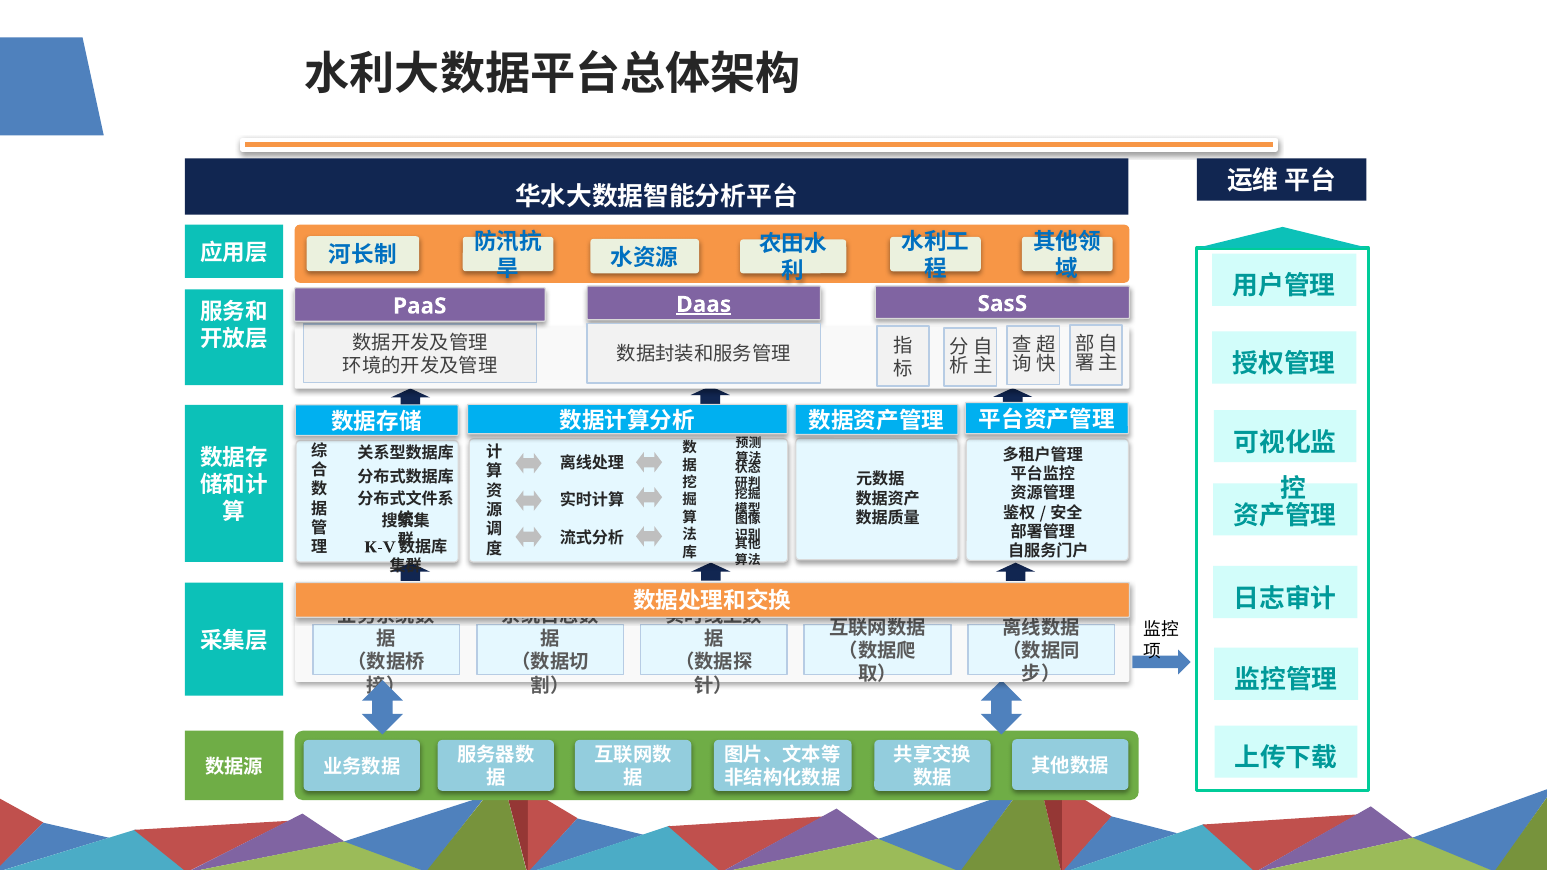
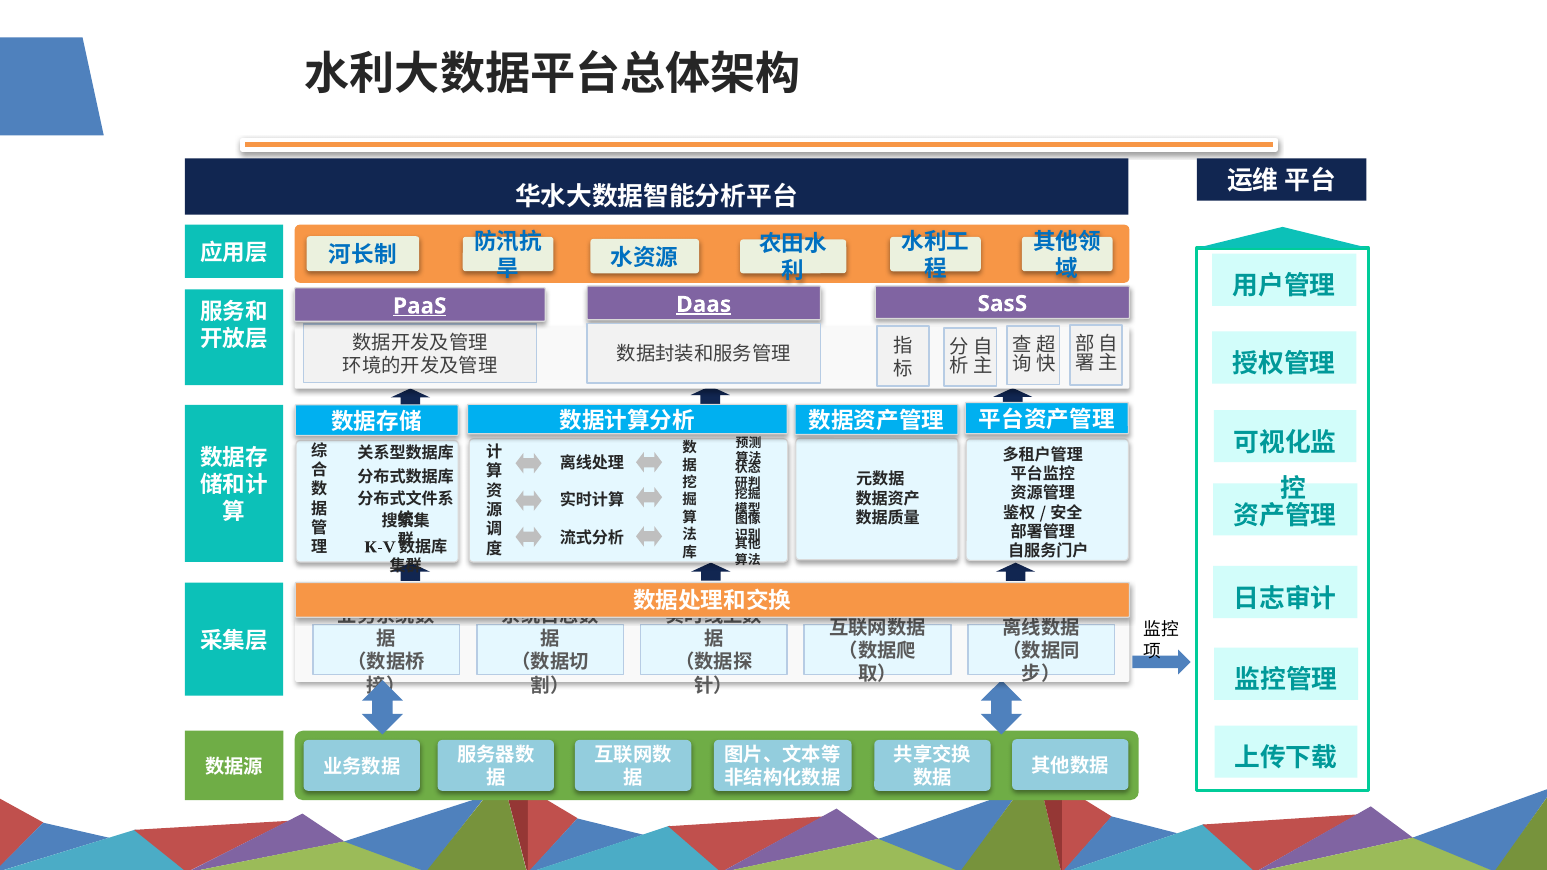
PaaS underline: none -> present (420, 306)
